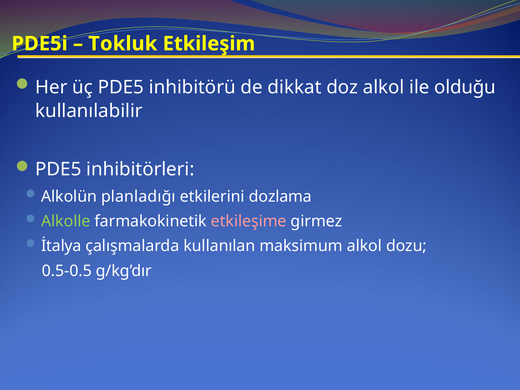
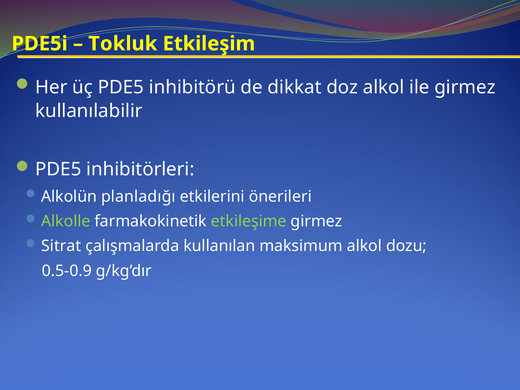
ile olduğu: olduğu -> girmez (465, 87)
dozlama: dozlama -> önerileri (280, 196)
etkileşime colour: pink -> light green (249, 221)
İtalya: İtalya -> Sitrat (61, 246)
0.5-0.5: 0.5-0.5 -> 0.5-0.9 (67, 271)
